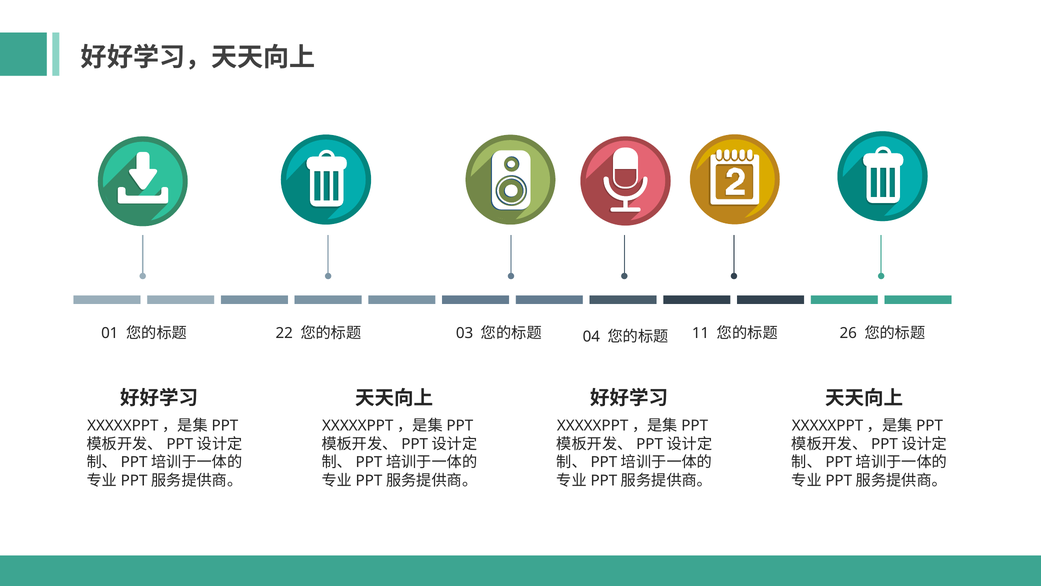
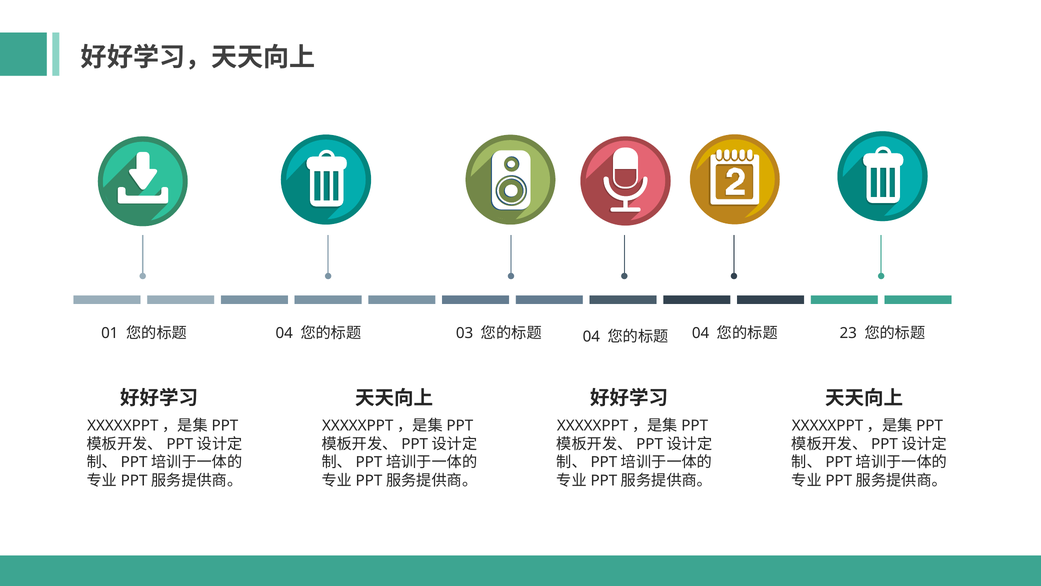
22: 22 -> 04 (284, 333)
11: 11 -> 04 (701, 333)
26: 26 -> 23 (848, 333)
